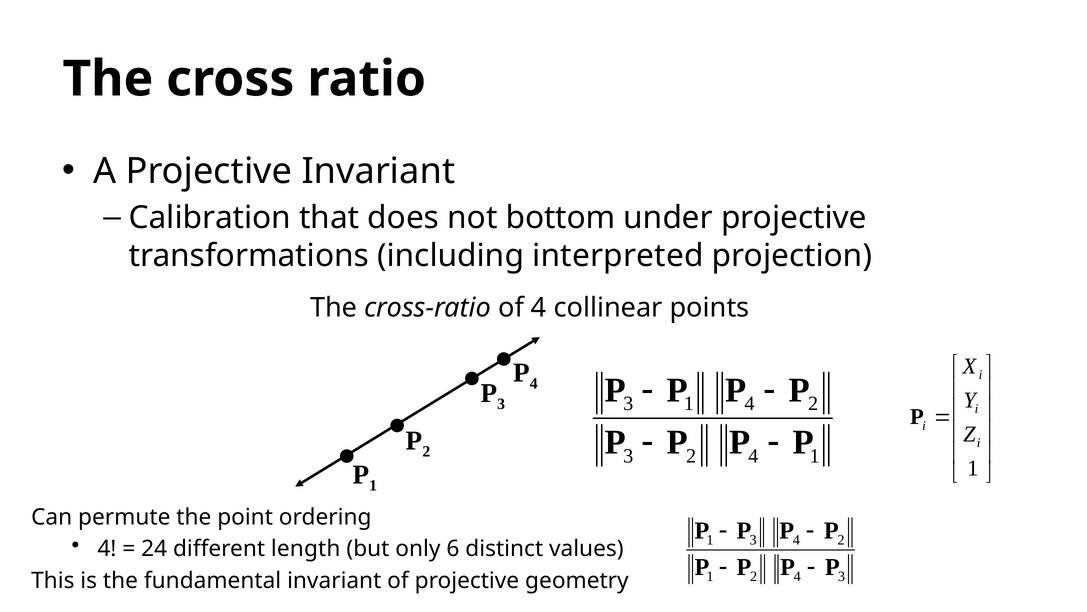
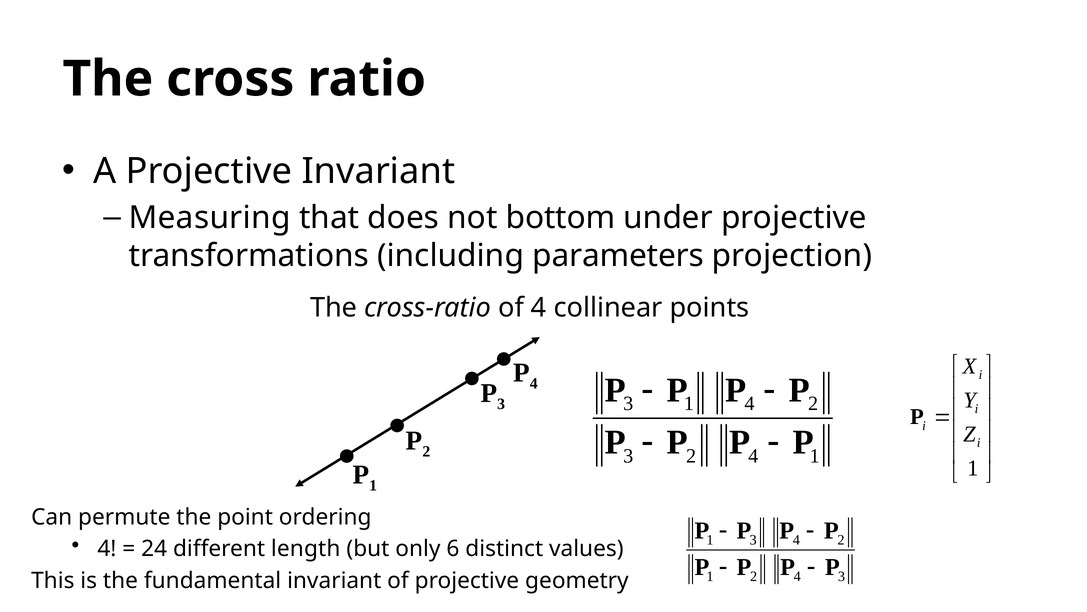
Calibration: Calibration -> Measuring (210, 218)
interpreted: interpreted -> parameters (618, 256)
